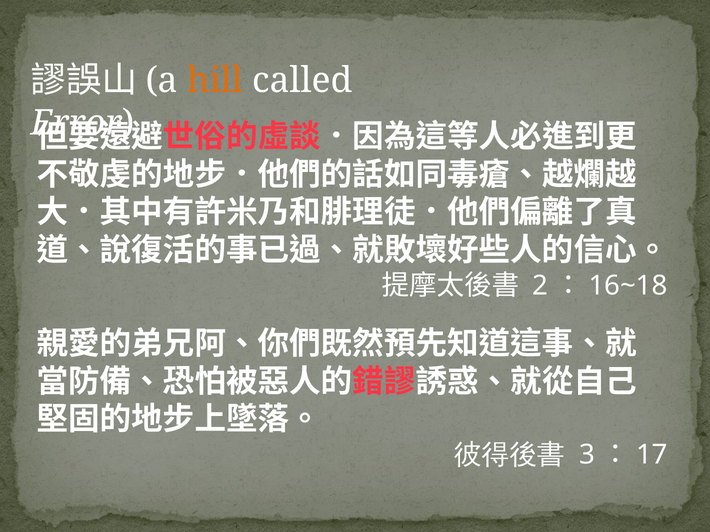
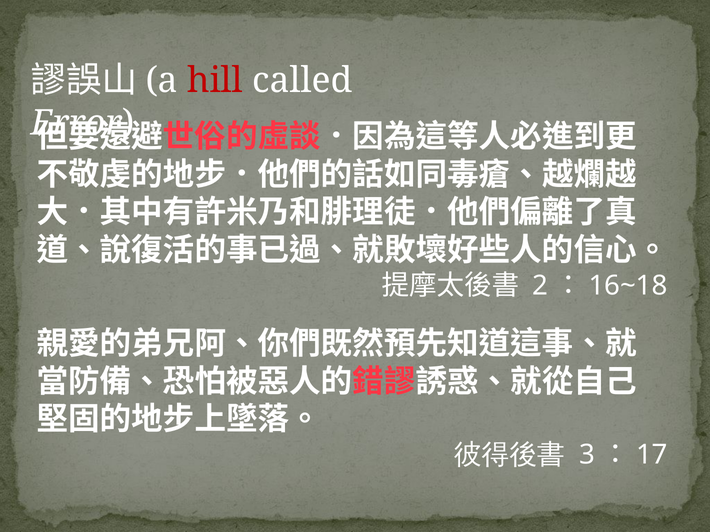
hill colour: orange -> red (215, 81)
